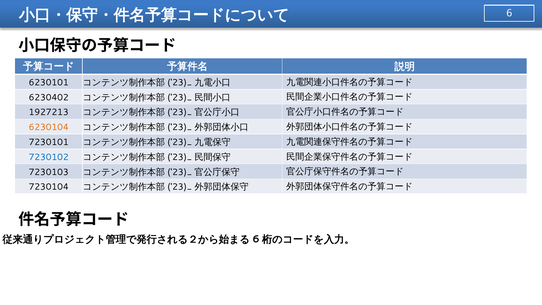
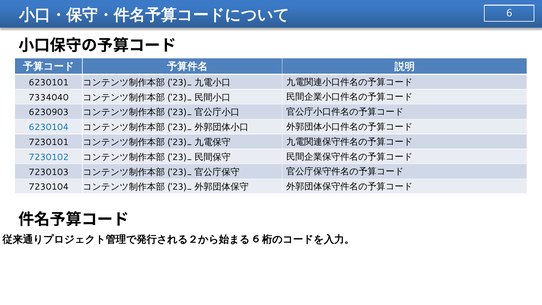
6230402: 6230402 -> 7334040 (49, 97)
1927213: 1927213 -> 6230903 (49, 112)
6230104 colour: orange -> blue (49, 127)
